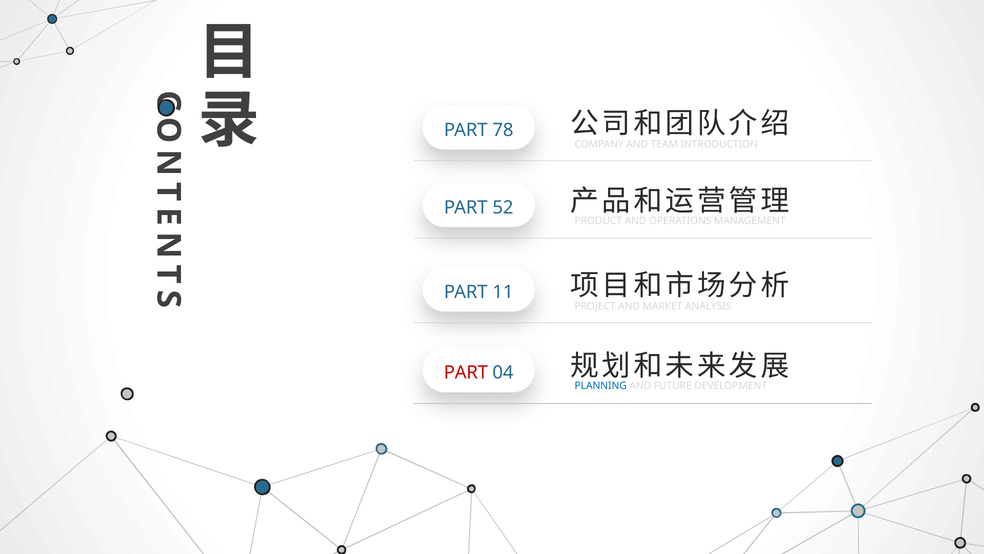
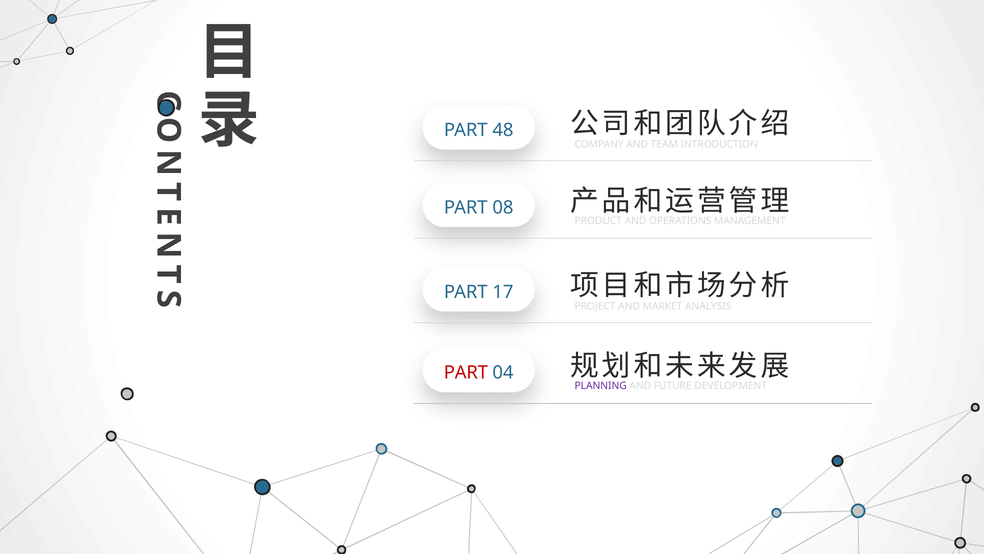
78: 78 -> 48 (503, 130)
52: 52 -> 08 (503, 207)
11: 11 -> 17 (503, 292)
PLANNING colour: blue -> purple (601, 385)
